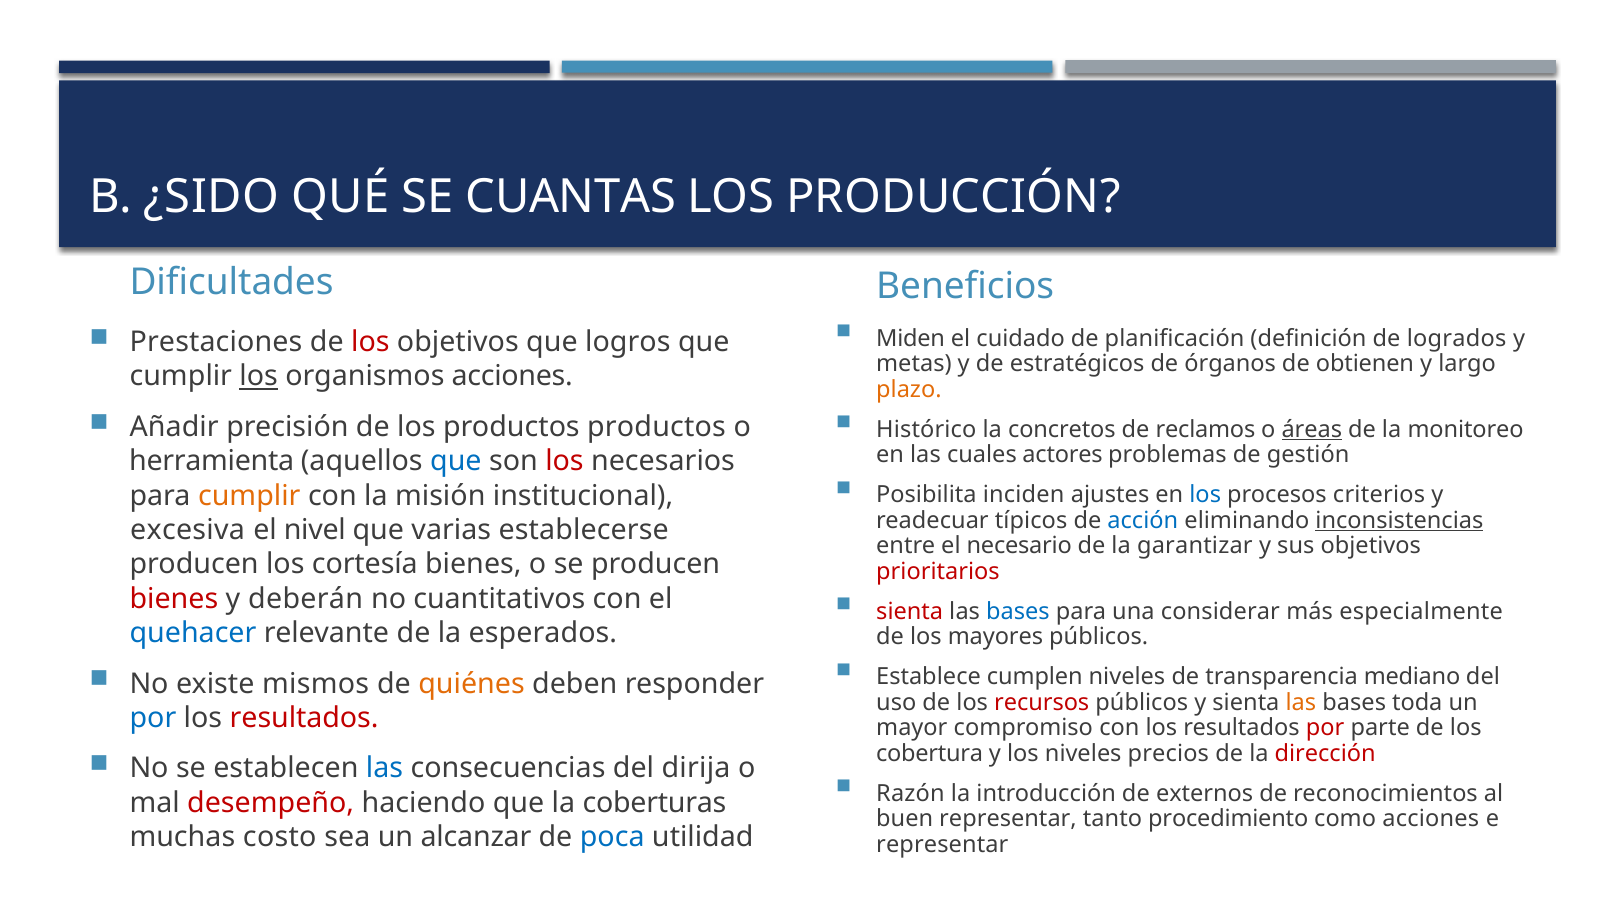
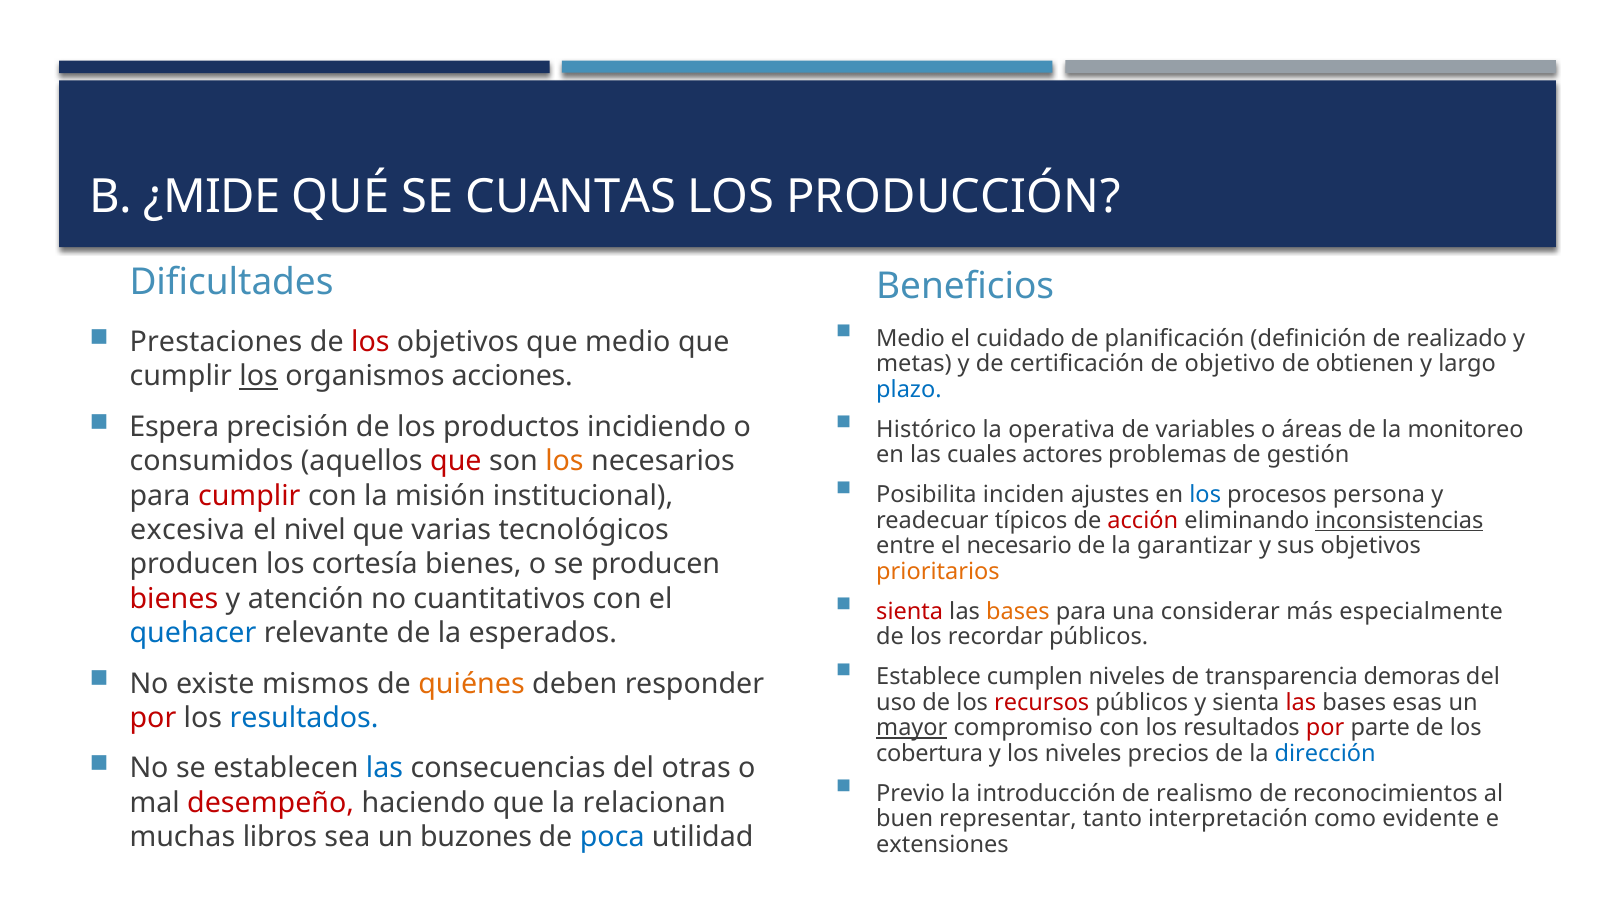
¿SIDO: ¿SIDO -> ¿MIDE (212, 196)
Miden: Miden -> Medio (911, 338)
logrados: logrados -> realizado (1457, 338)
que logros: logros -> medio (628, 342)
estratégicos: estratégicos -> certificación (1077, 364)
órganos: órganos -> objetivo (1230, 364)
plazo colour: orange -> blue (909, 389)
Añadir: Añadir -> Espera (174, 427)
productos productos: productos -> incidiendo (657, 427)
concretos: concretos -> operativa (1062, 429)
reclamos: reclamos -> variables (1205, 429)
áreas underline: present -> none (1312, 429)
herramienta: herramienta -> consumidos (211, 461)
que colour: blue -> red (456, 461)
los colour: red -> orange (564, 461)
criterios: criterios -> persona (1379, 495)
cumplir colour: orange -> red (249, 495)
acción colour: blue -> red (1143, 520)
establecerse: establecerse -> tecnológicos (584, 530)
prioritarios colour: red -> orange (938, 571)
deberán: deberán -> atención (306, 598)
bases colour: blue -> orange (1018, 611)
mayores: mayores -> recordar (995, 637)
mediano: mediano -> demoras (1412, 677)
las colour: orange -> red (1301, 702)
toda: toda -> esas (1417, 702)
por colour: blue -> red (153, 717)
resultados colour: red -> blue (304, 717)
mayor underline: none -> present (912, 727)
dirección colour: red -> blue (1325, 753)
dirija: dirija -> otras (696, 768)
Razón: Razón -> Previo (911, 793)
externos: externos -> realismo (1205, 793)
coberturas: coberturas -> relacionan (654, 802)
procedimiento: procedimiento -> interpretación (1228, 818)
como acciones: acciones -> evidente (1431, 818)
costo: costo -> libros (280, 837)
alcanzar: alcanzar -> buzones (476, 837)
representar: representar -> extensiones (942, 844)
